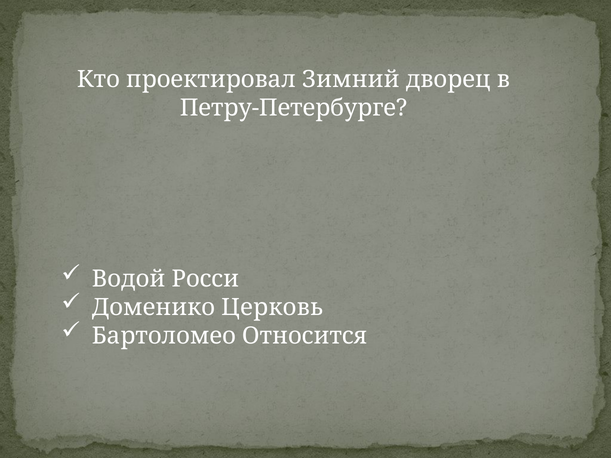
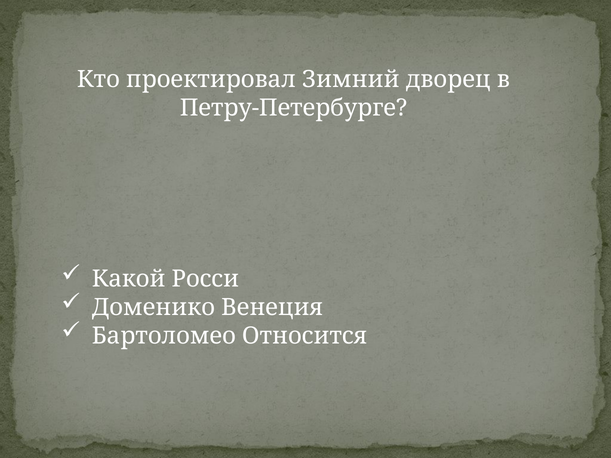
Водой: Водой -> Какой (129, 279)
Церковь: Церковь -> Венеция (272, 308)
